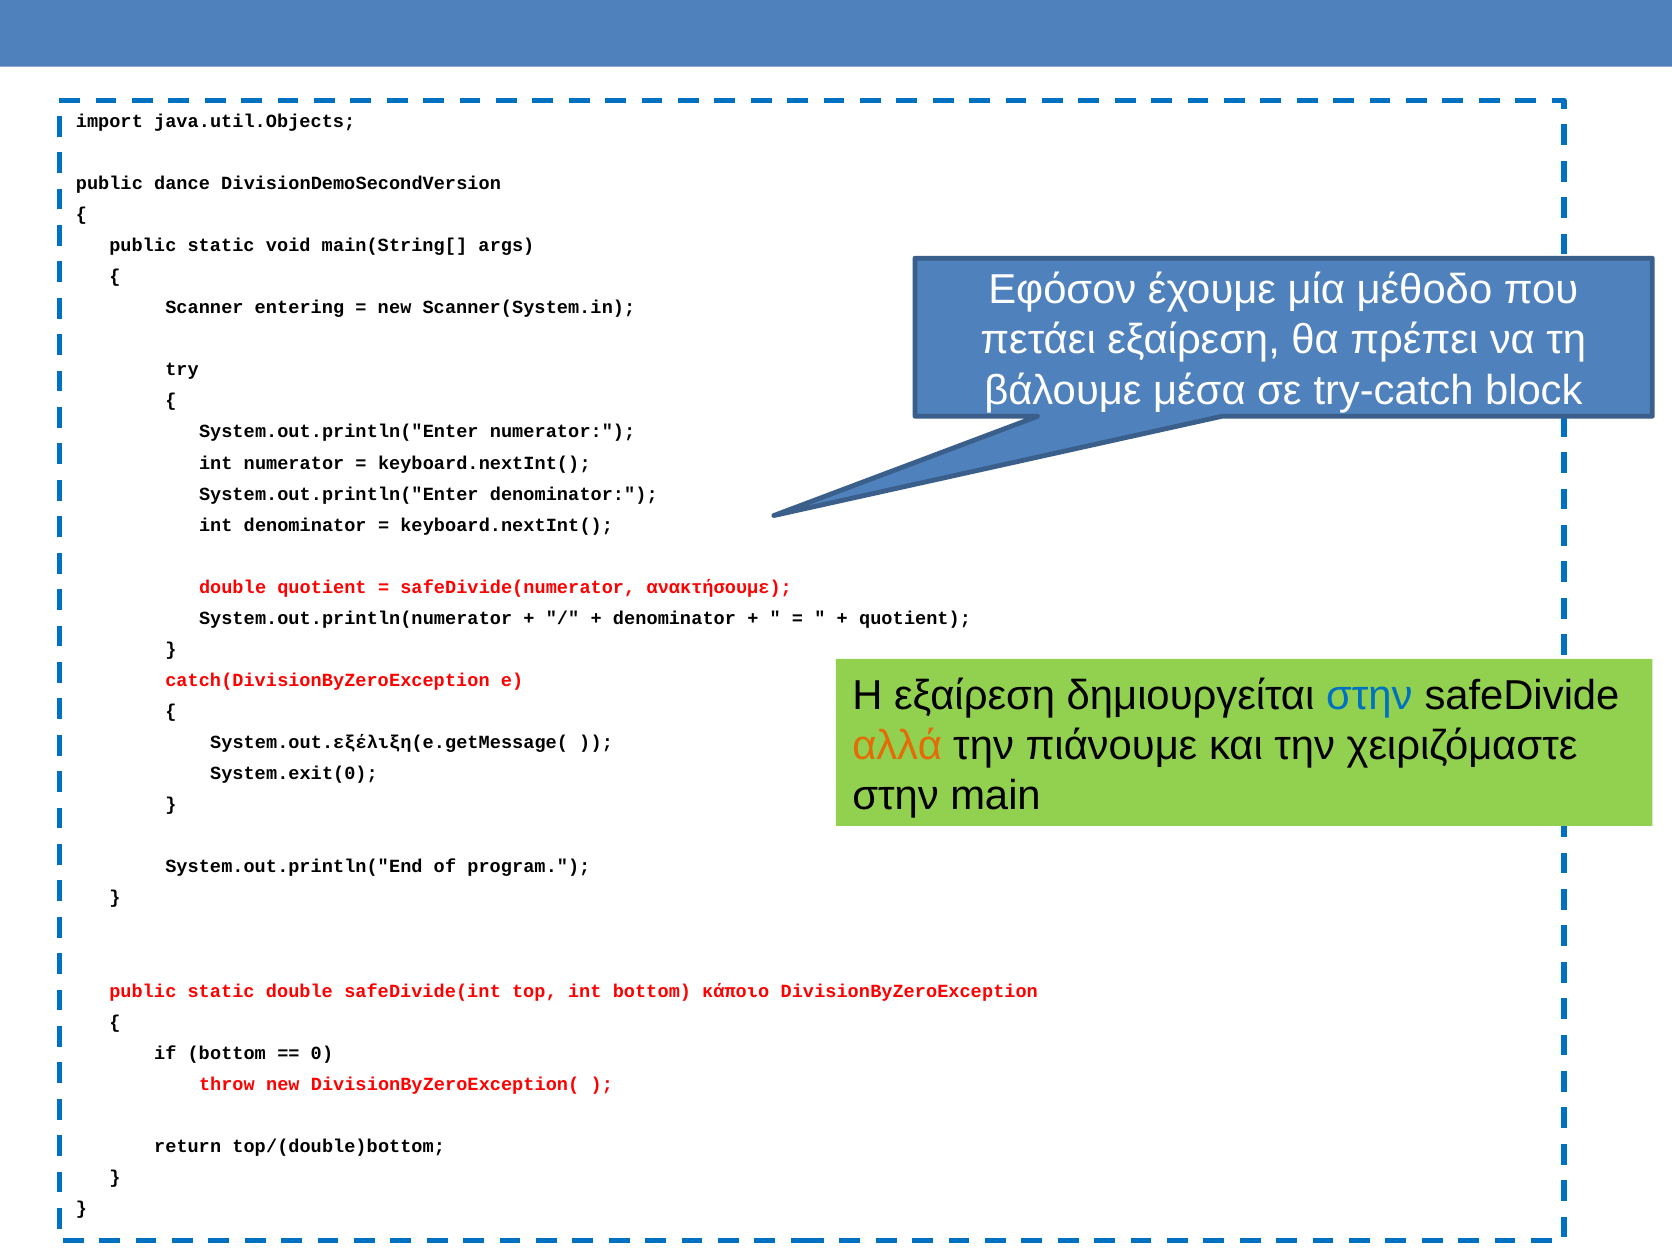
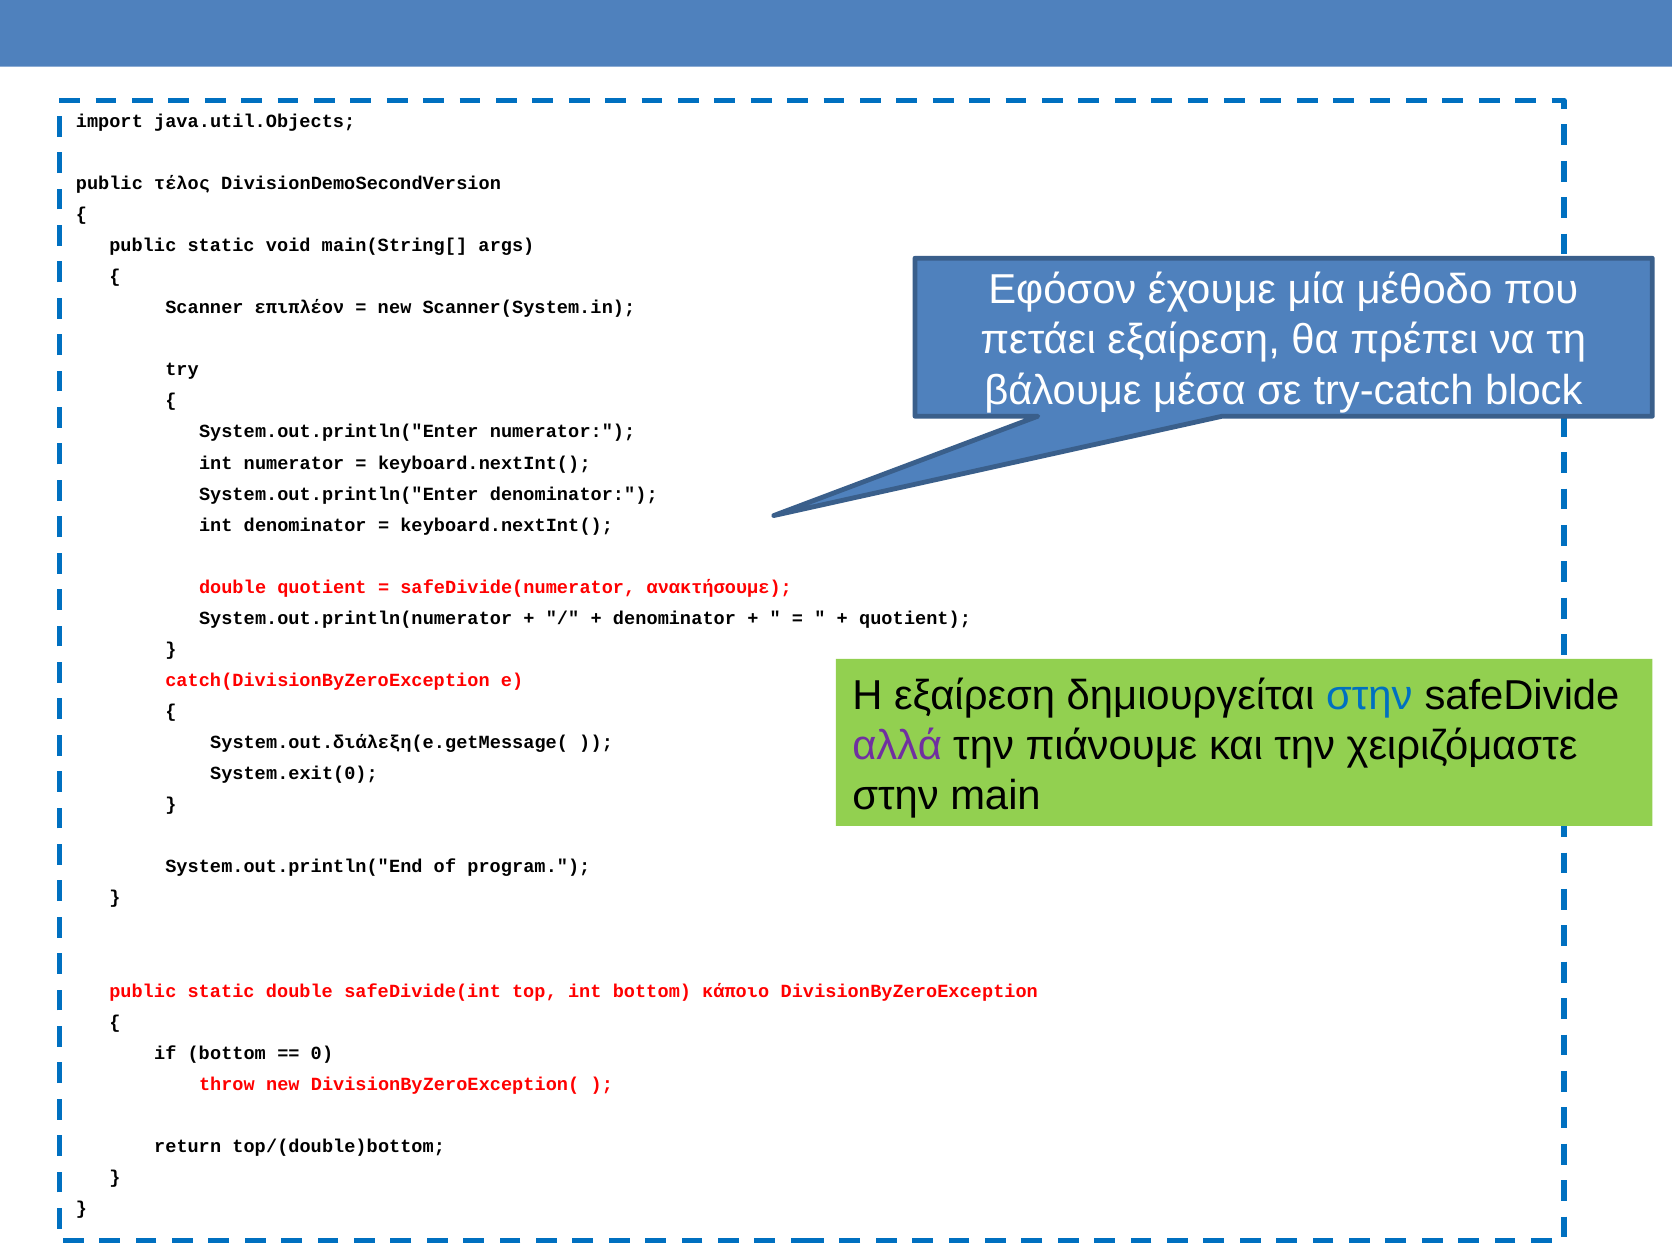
dance: dance -> τέλος (182, 183)
entering: entering -> επιπλέον (299, 308)
αλλά colour: orange -> purple (897, 745)
System.out.εξέλιξη(e.getMessage(: System.out.εξέλιξη(e.getMessage( -> System.out.διάλεξη(e.getMessage( (389, 743)
